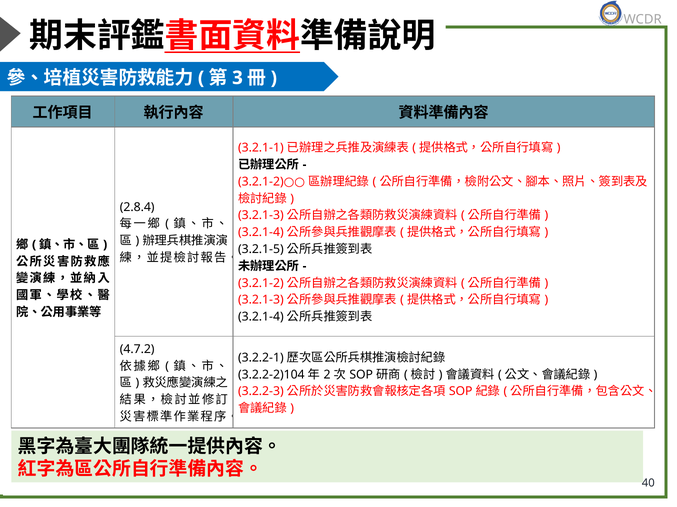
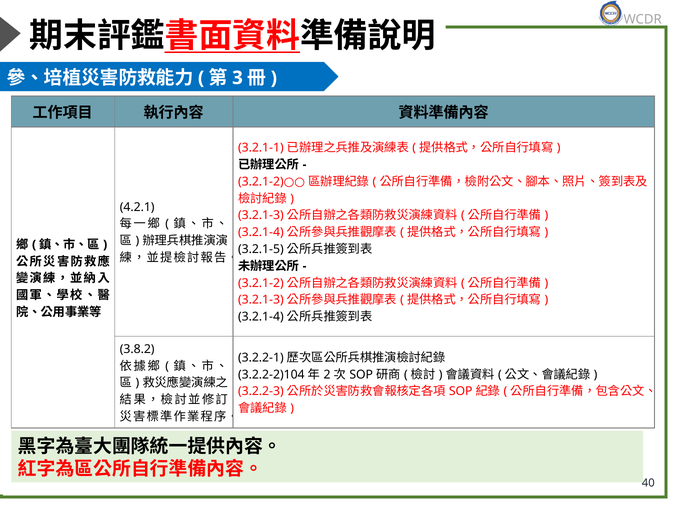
2.8.4: 2.8.4 -> 4.2.1 (137, 207)
4.7.2: 4.7.2 -> 3.8.2 (137, 350)
